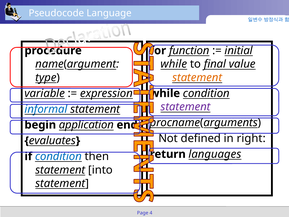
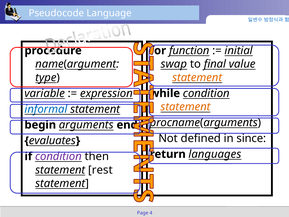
while: while -> swap (174, 64)
statement colour: purple -> orange (186, 107)
application: application -> arguments (86, 125)
right: right -> since (251, 138)
condition colour: blue -> purple (58, 156)
into: into -> rest (100, 170)
